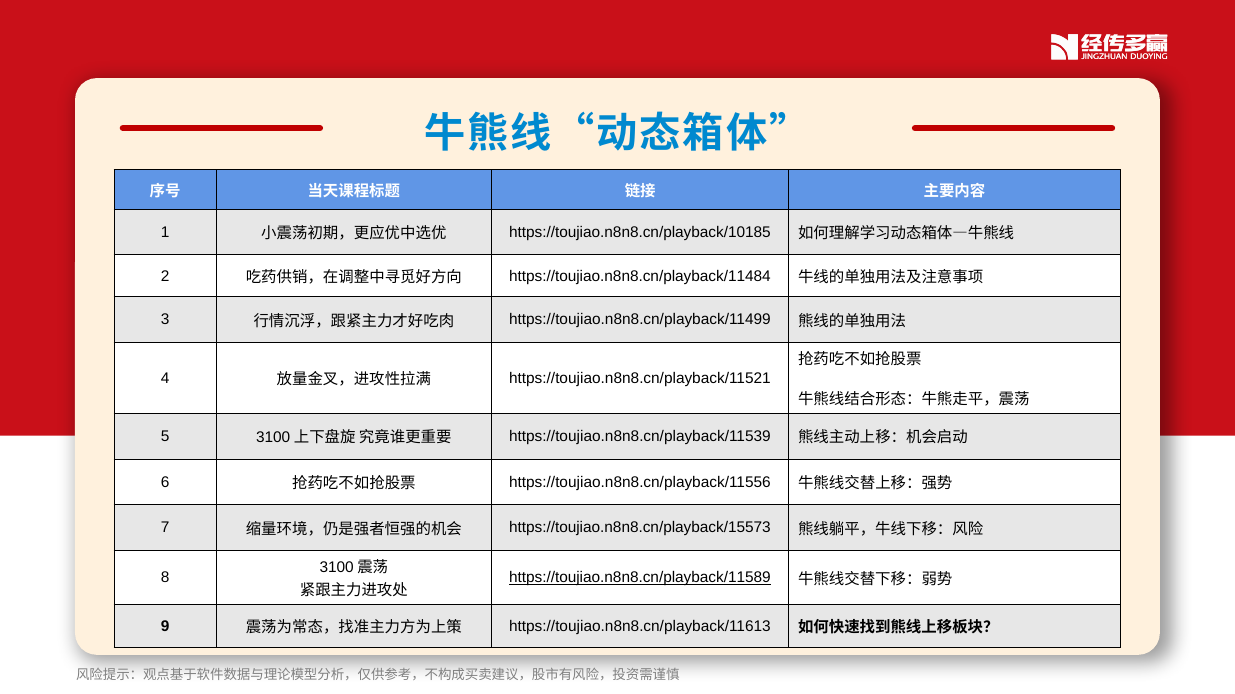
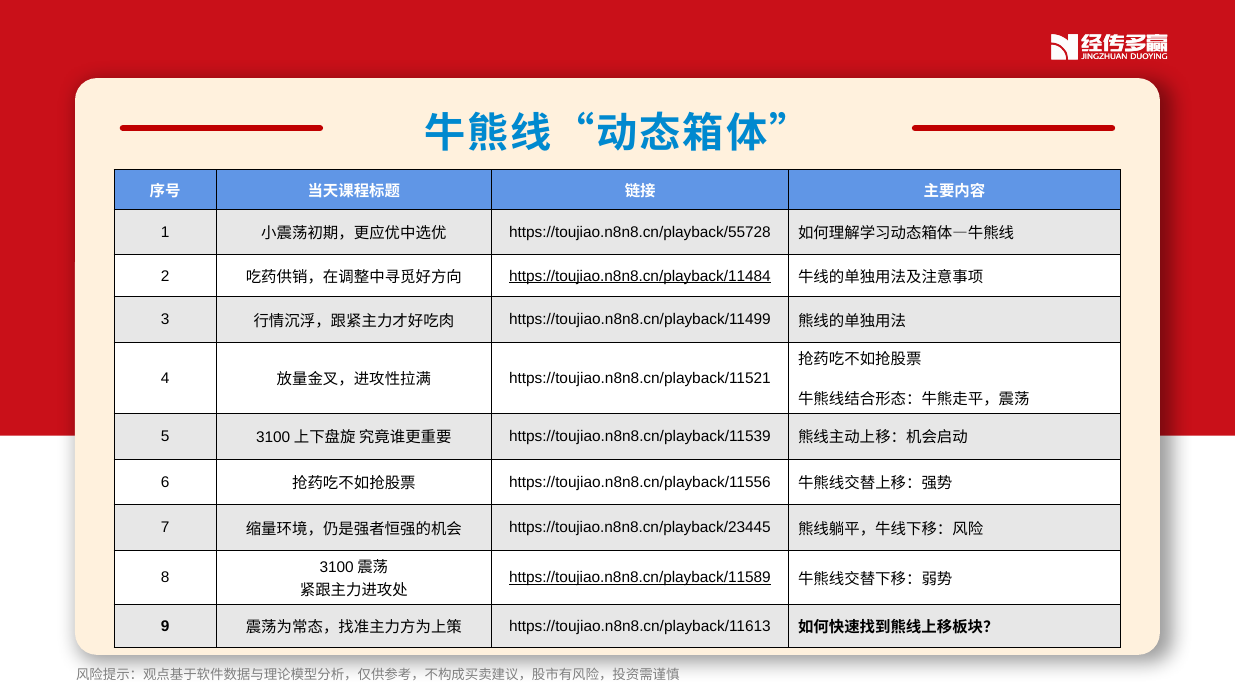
https://toujiao.n8n8.cn/playback/10185: https://toujiao.n8n8.cn/playback/10185 -> https://toujiao.n8n8.cn/playback/55728 (640, 233)
https://toujiao.n8n8.cn/playback/11484 underline: none -> present (640, 276)
https://toujiao.n8n8.cn/playback/15573: https://toujiao.n8n8.cn/playback/15573 -> https://toujiao.n8n8.cn/playback/23445 (640, 528)
